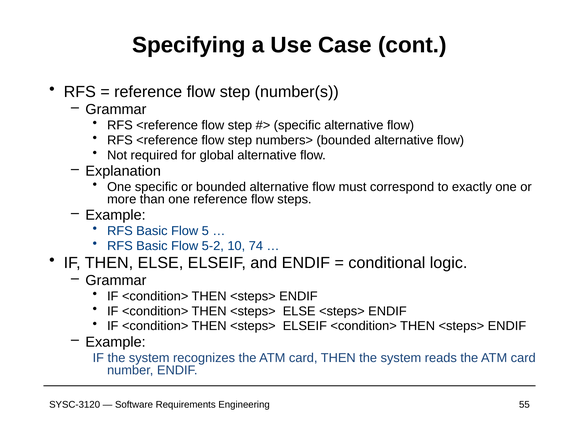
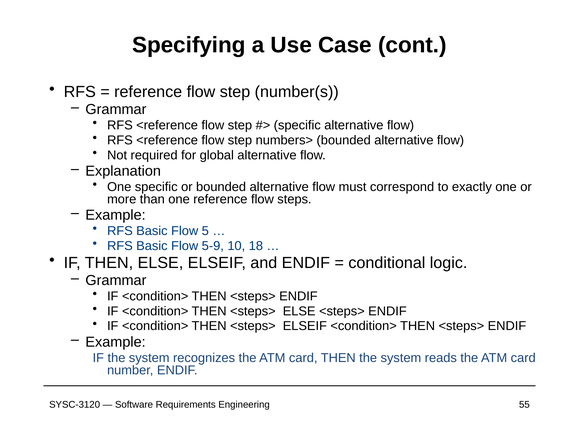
5-2: 5-2 -> 5-9 (213, 246)
74: 74 -> 18 (256, 246)
